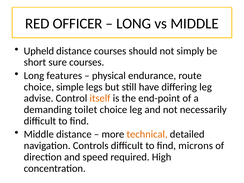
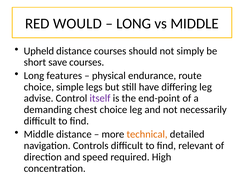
OFFICER: OFFICER -> WOULD (77, 24)
sure: sure -> save (58, 62)
itself colour: orange -> purple (100, 98)
toilet: toilet -> chest (86, 110)
microns: microns -> relevant (196, 146)
